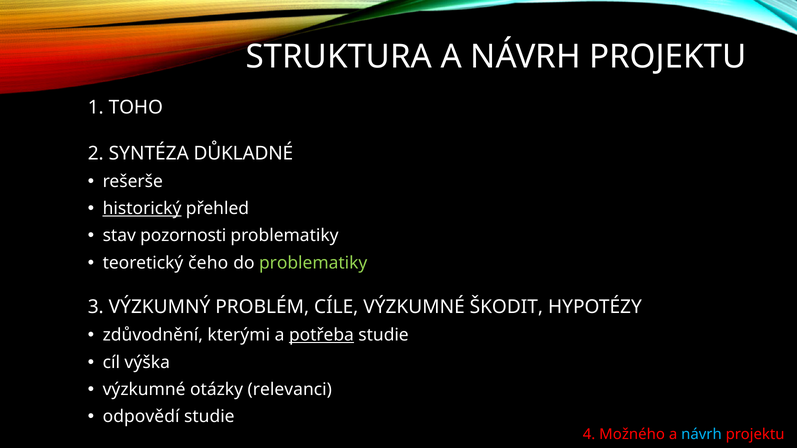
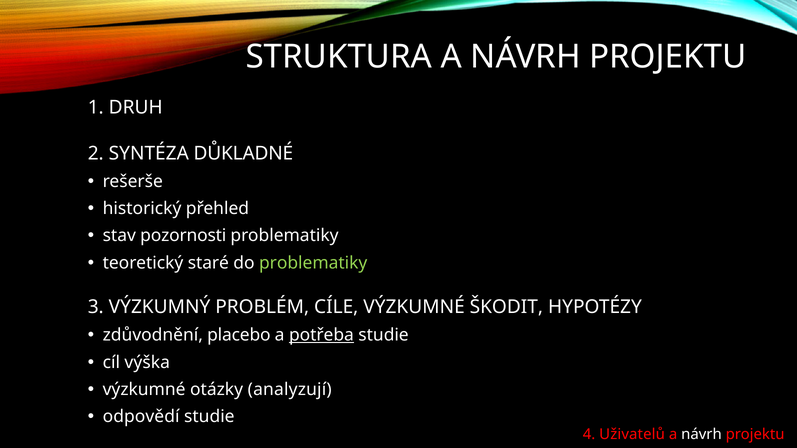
TOHO: TOHO -> DRUH (136, 107)
historický underline: present -> none (142, 209)
čeho: čeho -> staré (208, 263)
kterými: kterými -> placebo (239, 335)
relevanci: relevanci -> analyzují (290, 390)
Možného: Možného -> Uživatelů (632, 435)
návrh colour: light blue -> white (701, 435)
